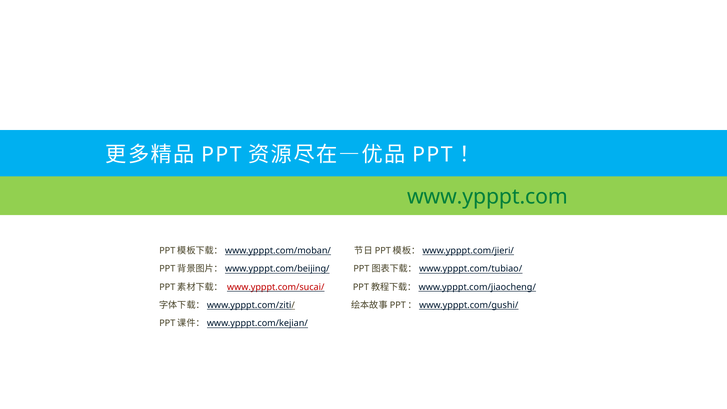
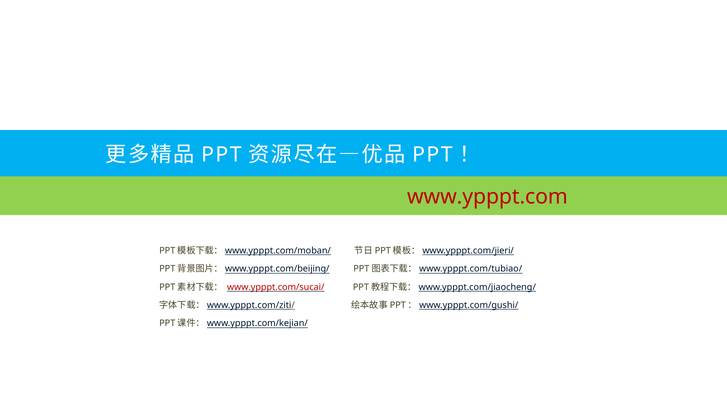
www.ypppt.com colour: green -> red (487, 197)
